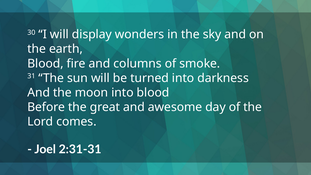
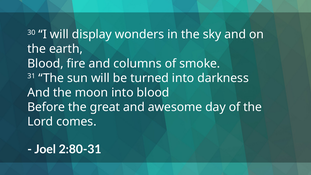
2:31-31: 2:31-31 -> 2:80-31 (80, 149)
